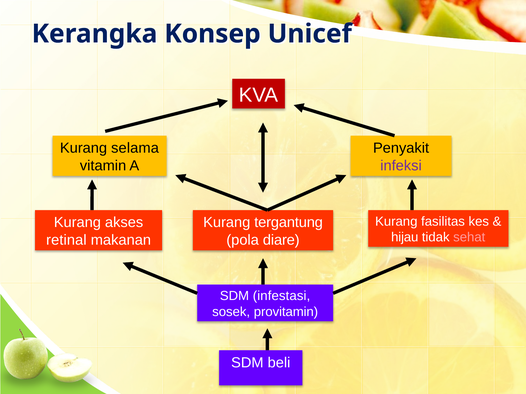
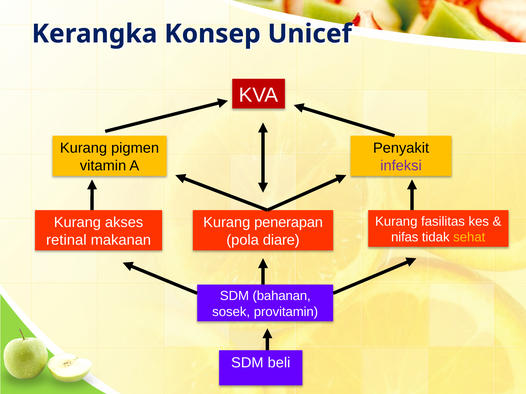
selama: selama -> pigmen (135, 148)
tergantung: tergantung -> penerapan (289, 223)
hijau: hijau -> nifas (405, 238)
sehat colour: pink -> yellow (469, 238)
infestasi: infestasi -> bahanan (282, 296)
